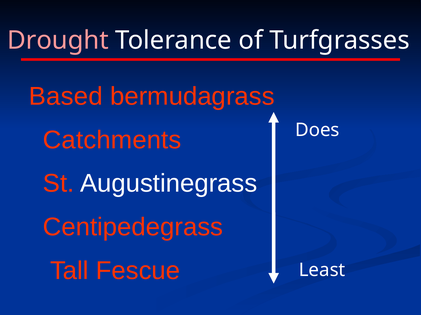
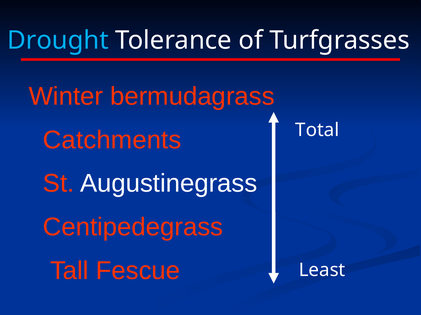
Drought colour: pink -> light blue (58, 40)
Based: Based -> Winter (66, 96)
Does: Does -> Total (317, 130)
